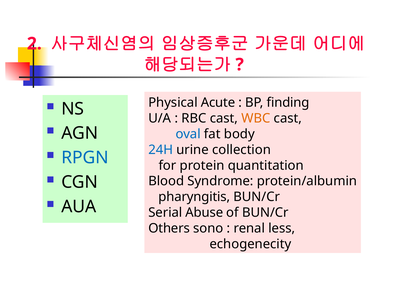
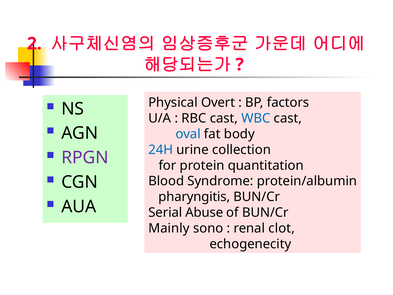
Acute: Acute -> Overt (218, 102)
finding: finding -> factors (288, 102)
WBC colour: orange -> blue (256, 118)
RPGN colour: blue -> purple (85, 158)
Others: Others -> Mainly (169, 228)
less: less -> clot (282, 228)
